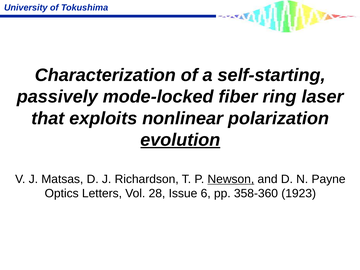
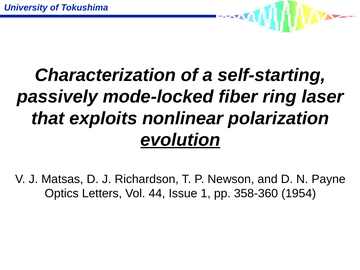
Newson underline: present -> none (231, 179)
28: 28 -> 44 (157, 194)
6: 6 -> 1 (206, 194)
1923: 1923 -> 1954 (299, 194)
